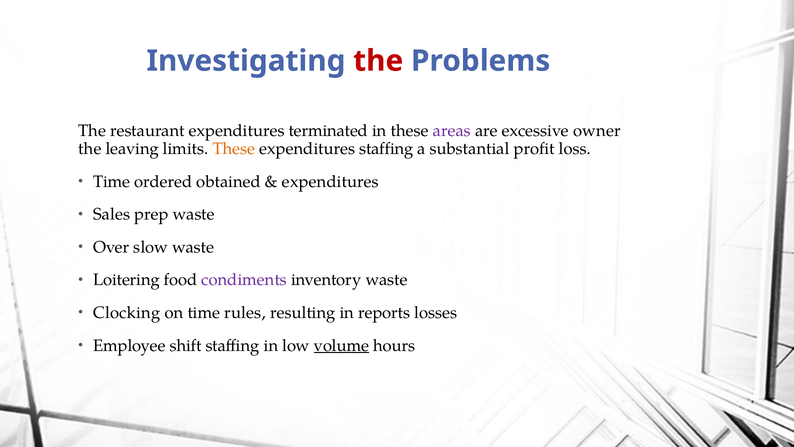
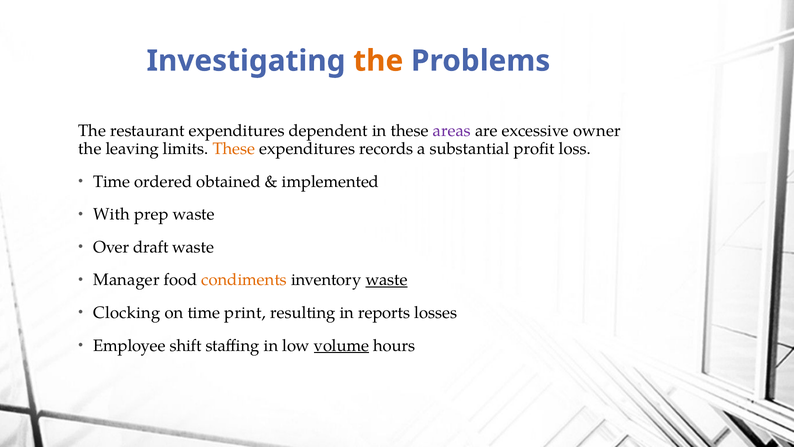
the colour: red -> orange (378, 61)
terminated: terminated -> dependent (328, 131)
expenditures staffing: staffing -> records (386, 149)
expenditures: expenditures -> implemented (331, 182)
Sales: Sales -> With (112, 214)
slow: slow -> draft (151, 247)
Loitering: Loitering -> Manager (126, 280)
condiments colour: purple -> orange (244, 280)
waste underline: none -> present (387, 280)
rules: rules -> print (245, 313)
